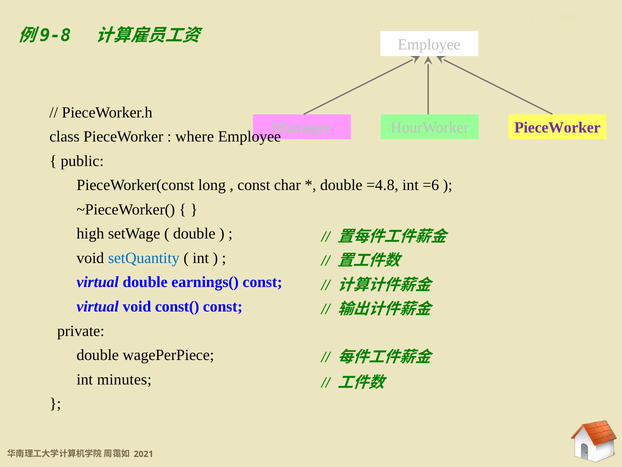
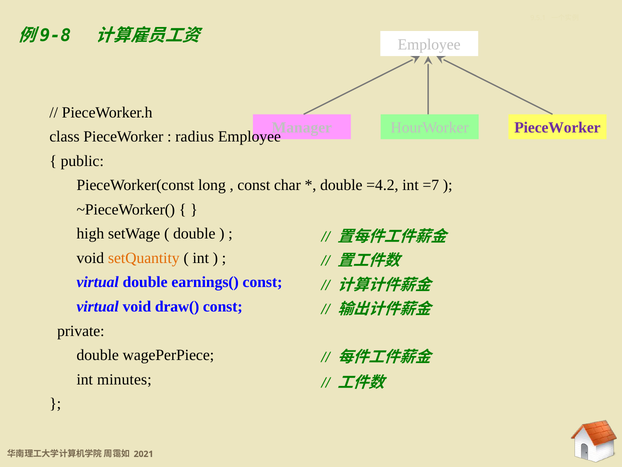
where: where -> radius (195, 137)
=4.8: =4.8 -> =4.2 (382, 185)
=6: =6 -> =7 (431, 185)
setQuantity colour: blue -> orange (144, 258)
const(: const( -> draw( (177, 306)
